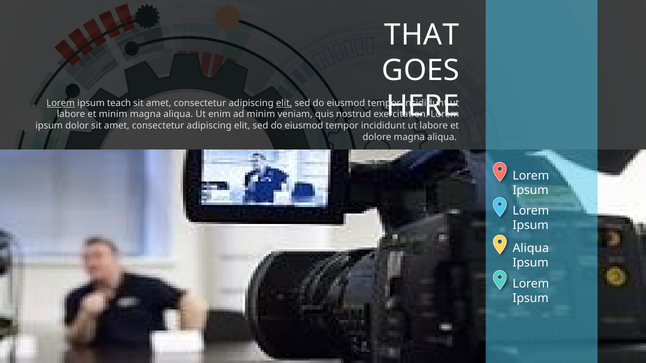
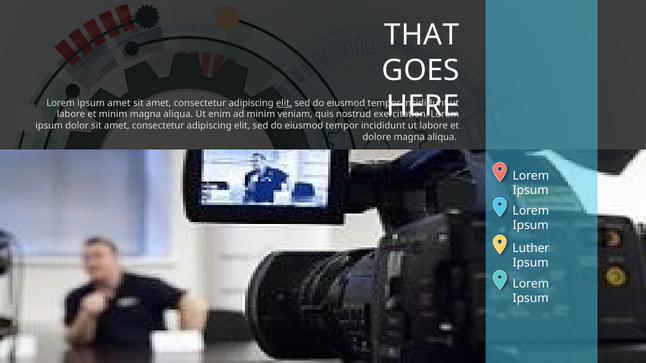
Lorem underline: present -> none (61, 103)
ipsum teach: teach -> amet (119, 103)
Aliqua: Aliqua -> Luther (531, 249)
